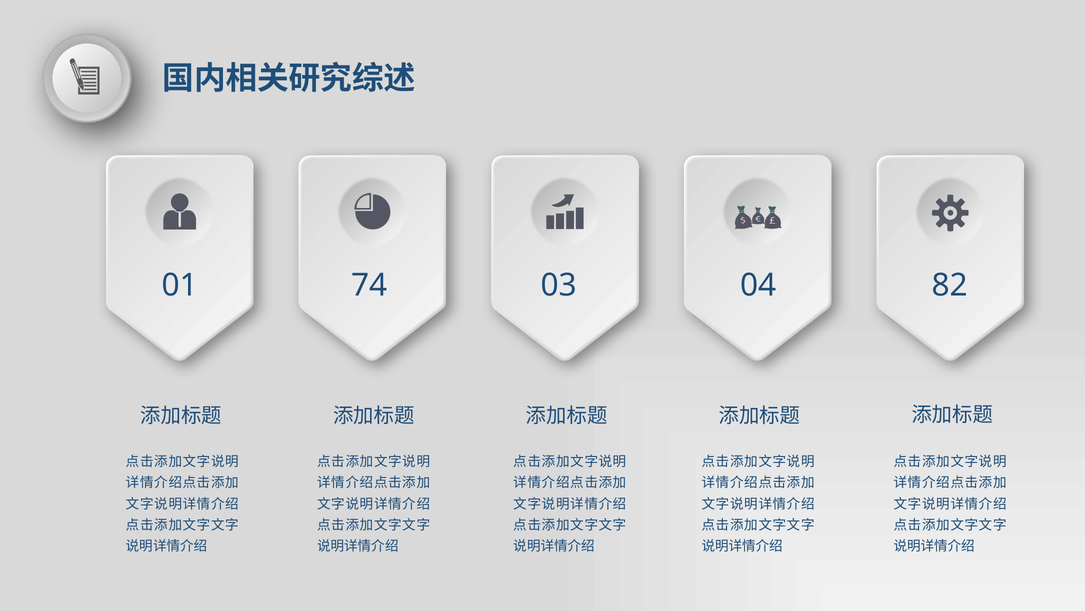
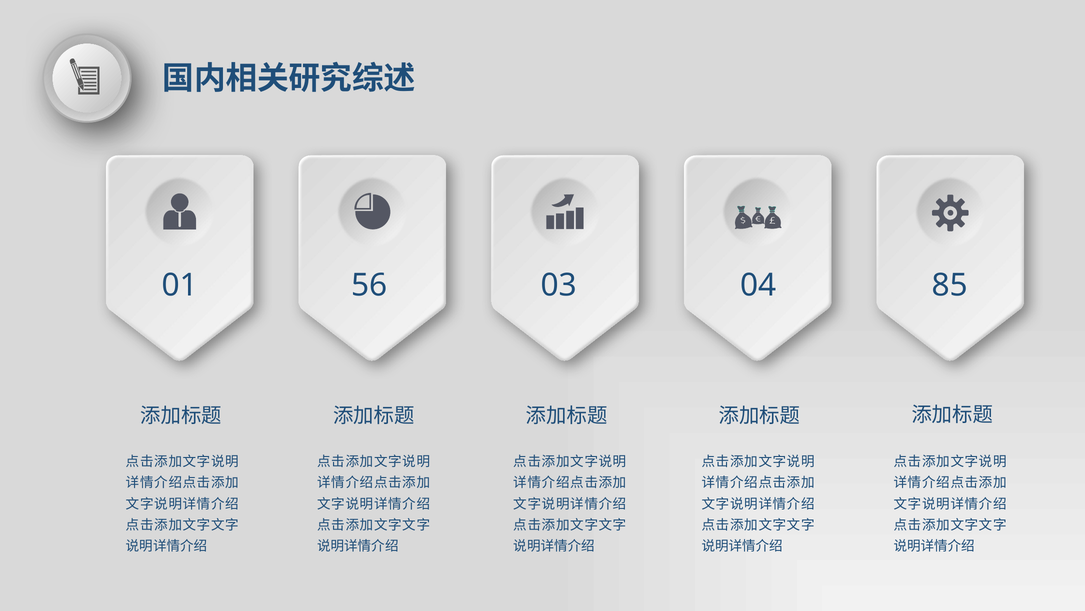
74: 74 -> 56 (369, 285)
82: 82 -> 85 (950, 285)
